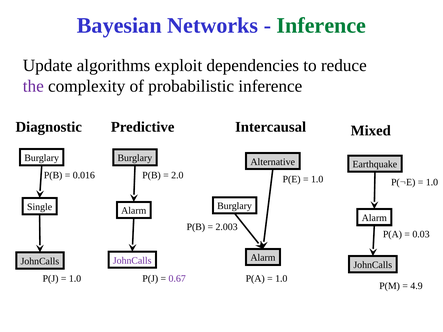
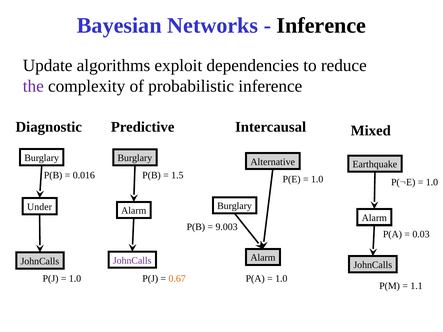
Inference colour: green -> black (321, 26)
2.0: 2.0 -> 1.5 (177, 176)
Single: Single -> Under (40, 207)
2.003: 2.003 -> 9.003 (227, 227)
0.67 colour: purple -> orange (177, 279)
4.9: 4.9 -> 1.1 (416, 286)
